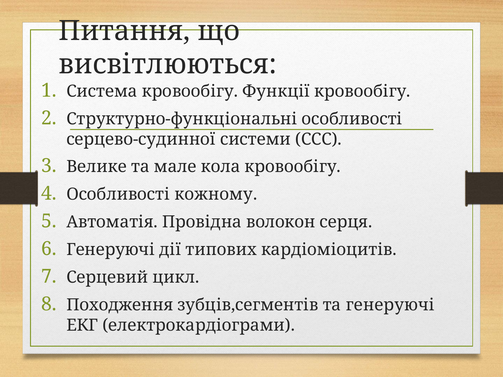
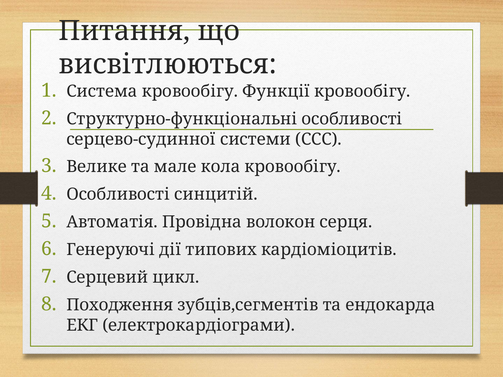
кожному: кожному -> синцитій (216, 195)
та генеруючі: генеруючі -> ендокарда (390, 305)
